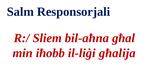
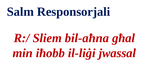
għalija: għalija -> jwassal (117, 53)
